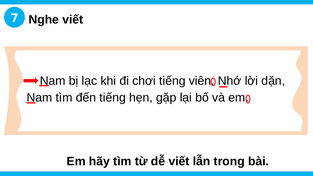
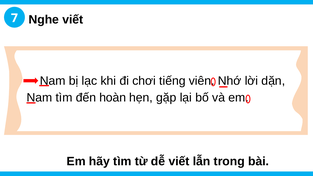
đến tiếng: tiếng -> hoàn (113, 98)
